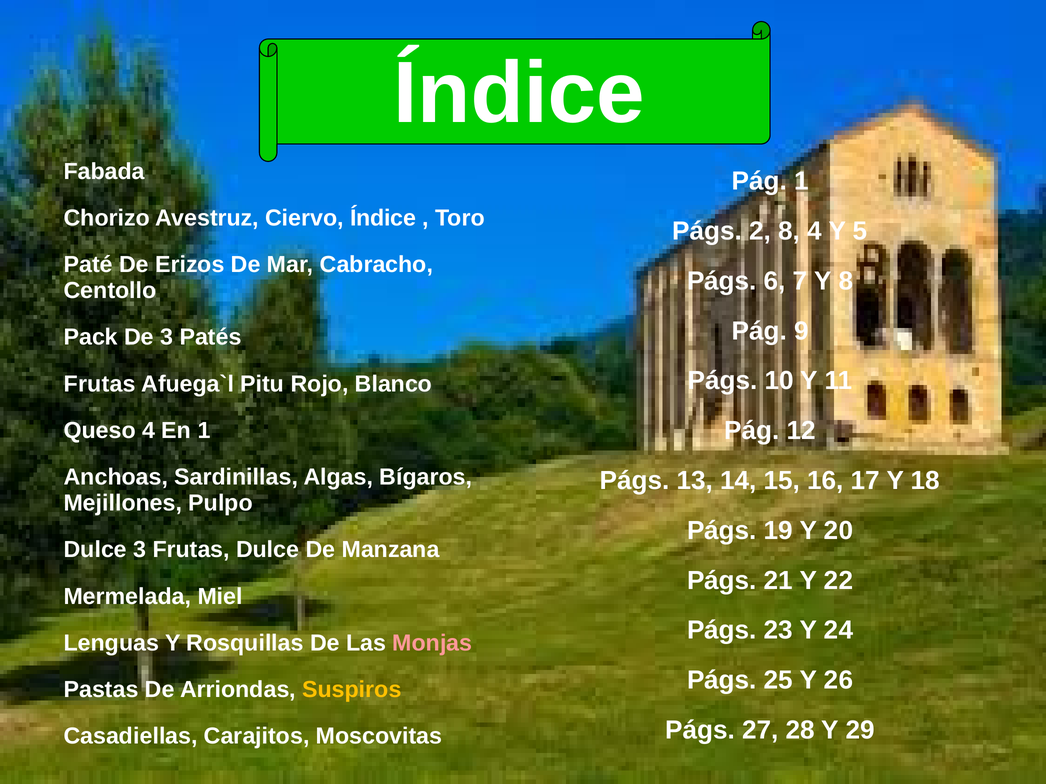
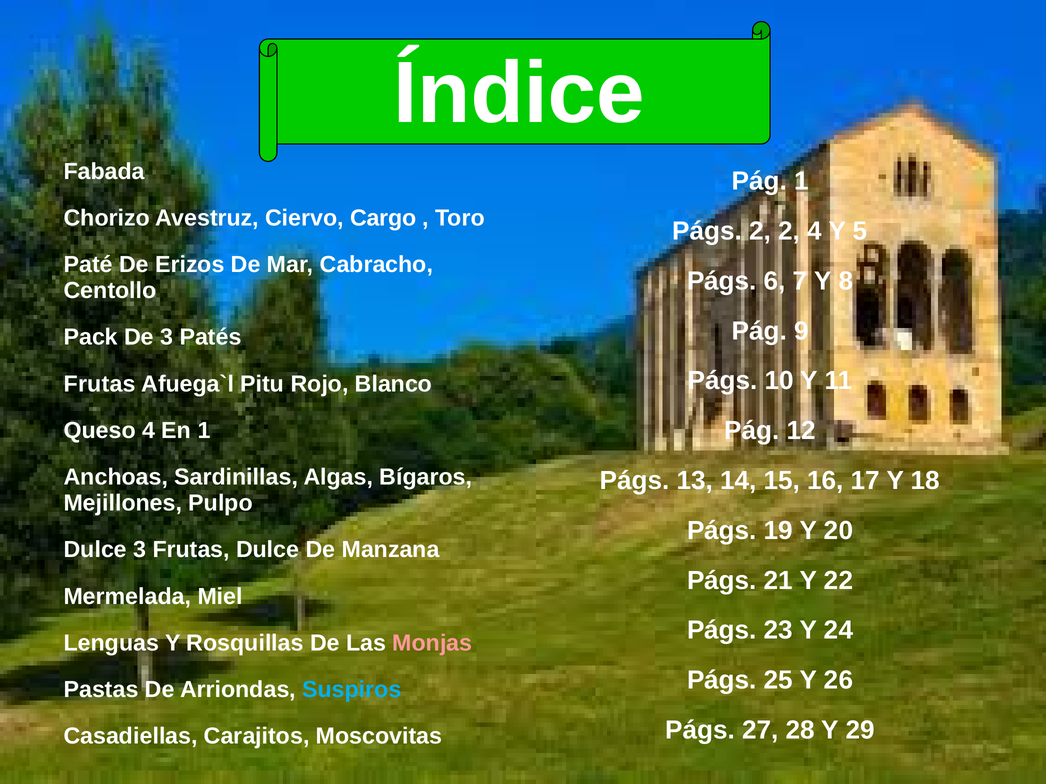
Ciervo Índice: Índice -> Cargo (383, 218)
2 8: 8 -> 2 (789, 231)
Suspiros colour: yellow -> light blue (352, 690)
